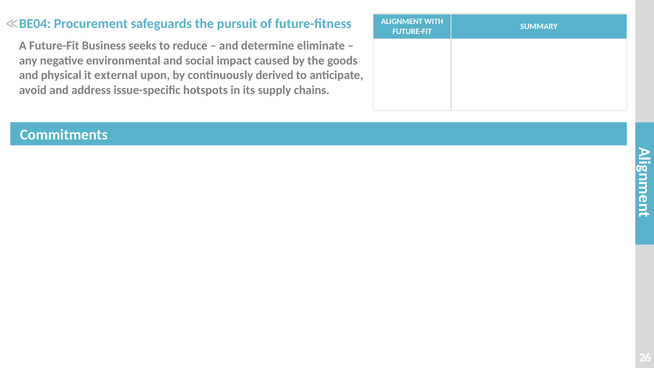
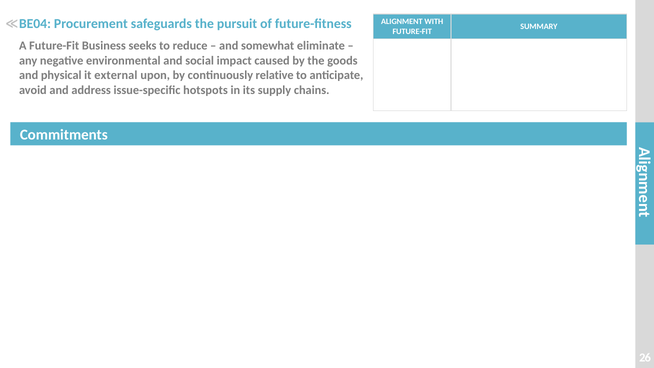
determine: determine -> somewhat (268, 46)
derived: derived -> relative (275, 75)
